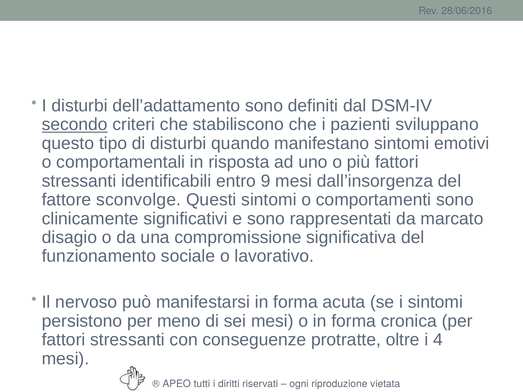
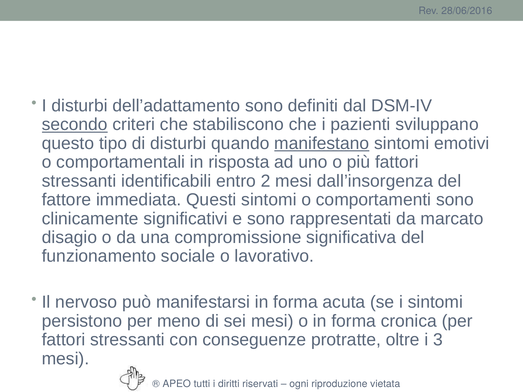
manifestano underline: none -> present (322, 143)
9: 9 -> 2 (266, 181)
sconvolge: sconvolge -> immediata (139, 200)
4: 4 -> 3 (438, 340)
